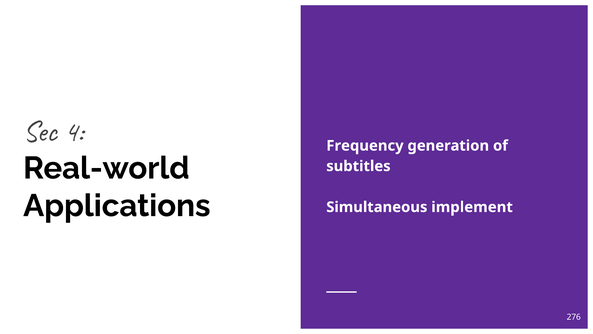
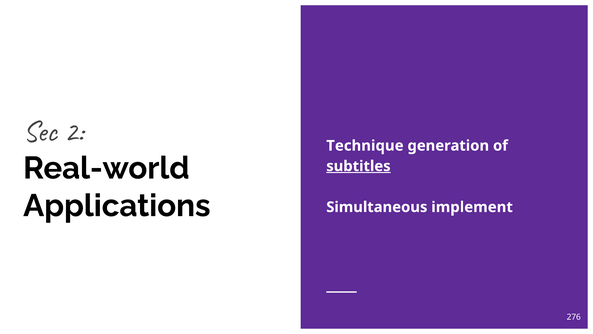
4: 4 -> 2 (74, 131)
Frequency: Frequency -> Technique (365, 146)
subtitles underline: none -> present (358, 166)
